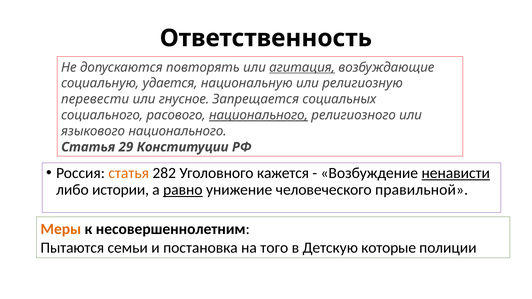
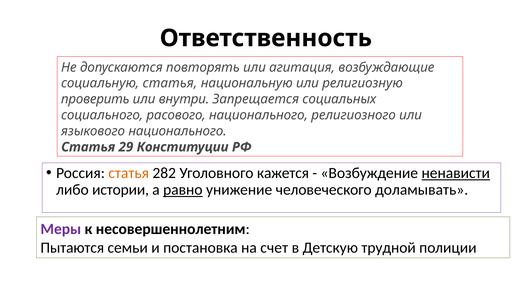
агитация underline: present -> none (302, 67)
социальную удается: удается -> статья (170, 83)
перевести: перевести -> проверить (95, 99)
гнусное: гнусное -> внутри (184, 99)
национального underline: present -> none (259, 115)
правильной: правильной -> доламывать (422, 190)
Меры colour: orange -> purple (61, 229)
того: того -> счет (274, 248)
которые: которые -> трудной (389, 248)
